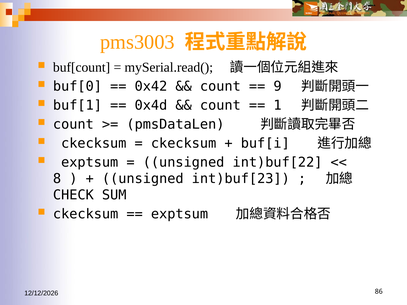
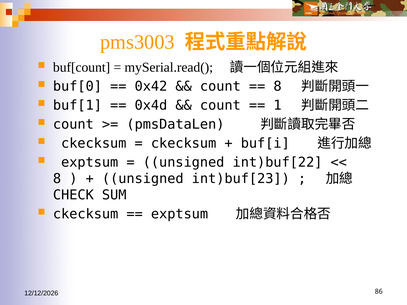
9: 9 -> 8 (278, 87)
